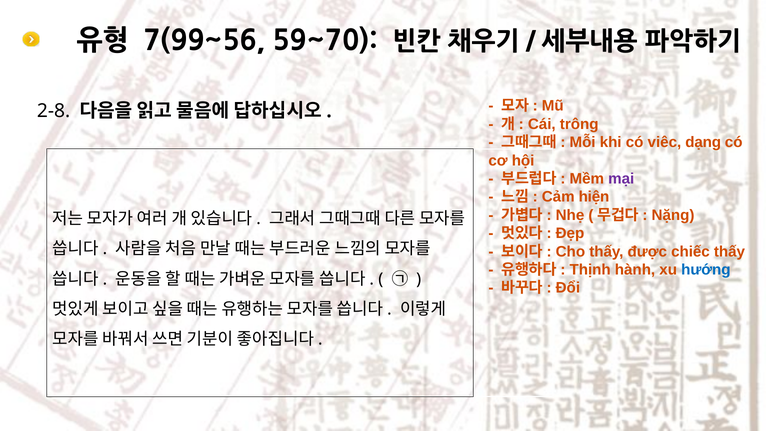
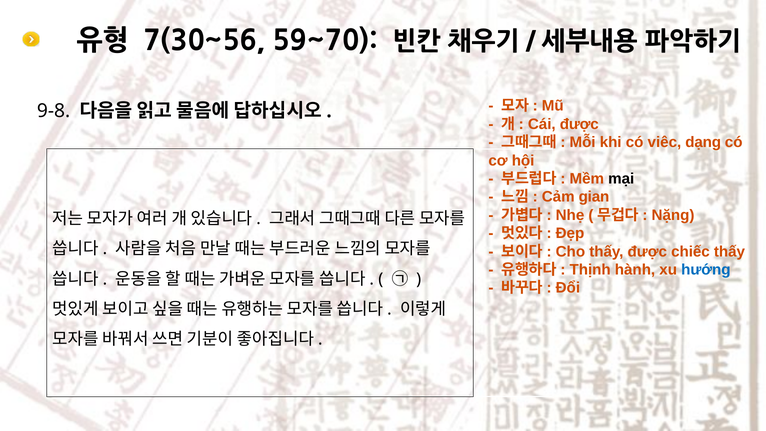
7(99~56: 7(99~56 -> 7(30~56 (204, 41)
2-8: 2-8 -> 9-8 (54, 111)
Cái trông: trông -> được (579, 124)
mại colour: purple -> black (621, 179)
hiện: hiện -> gian (594, 197)
